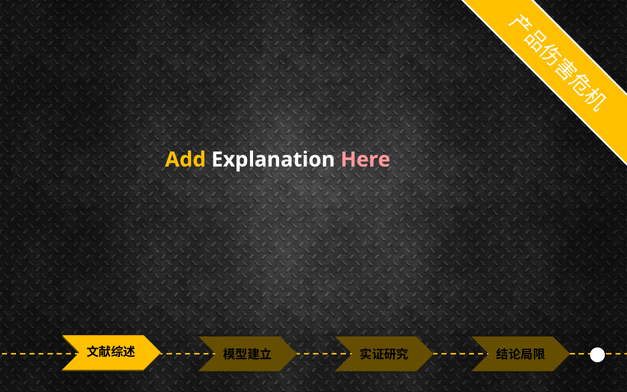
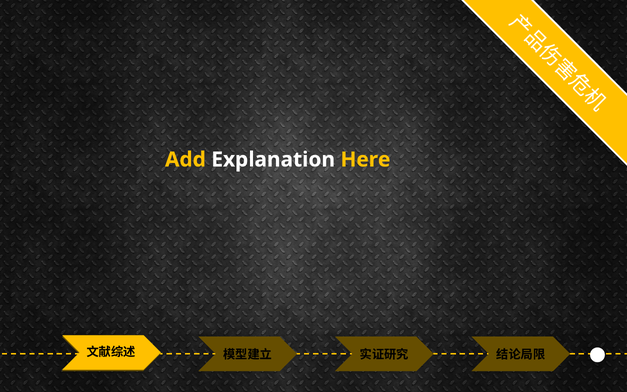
Here colour: pink -> yellow (365, 160)
